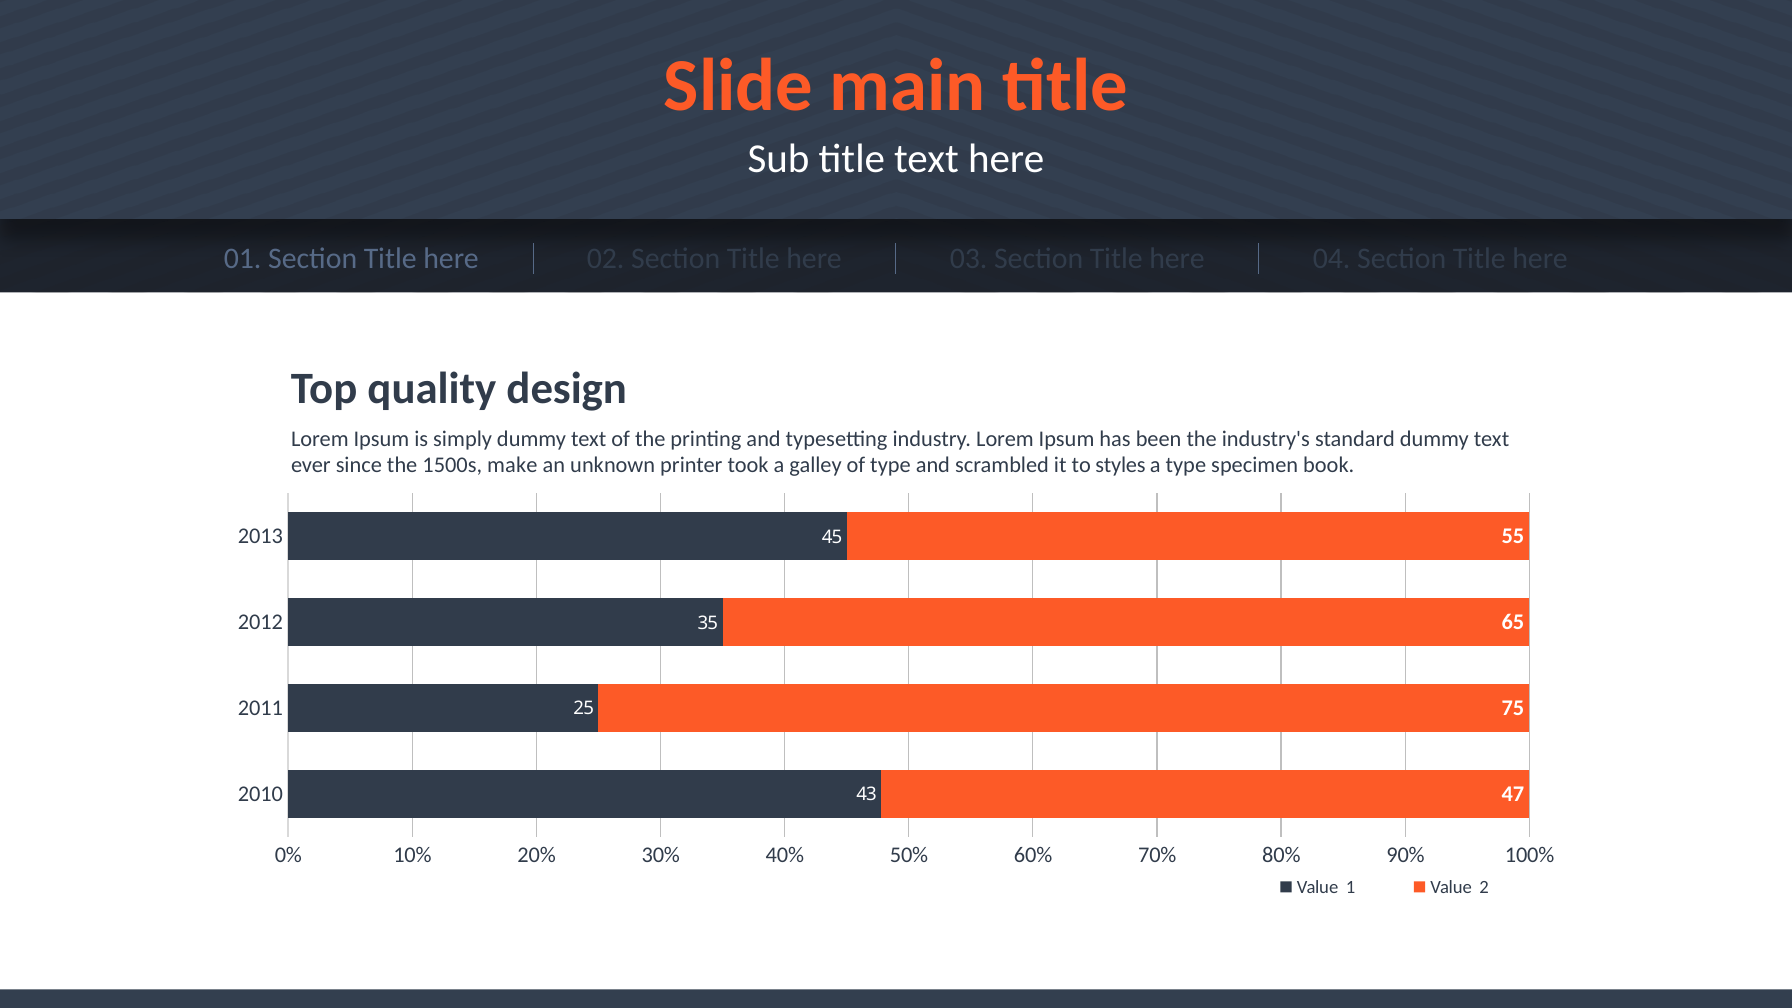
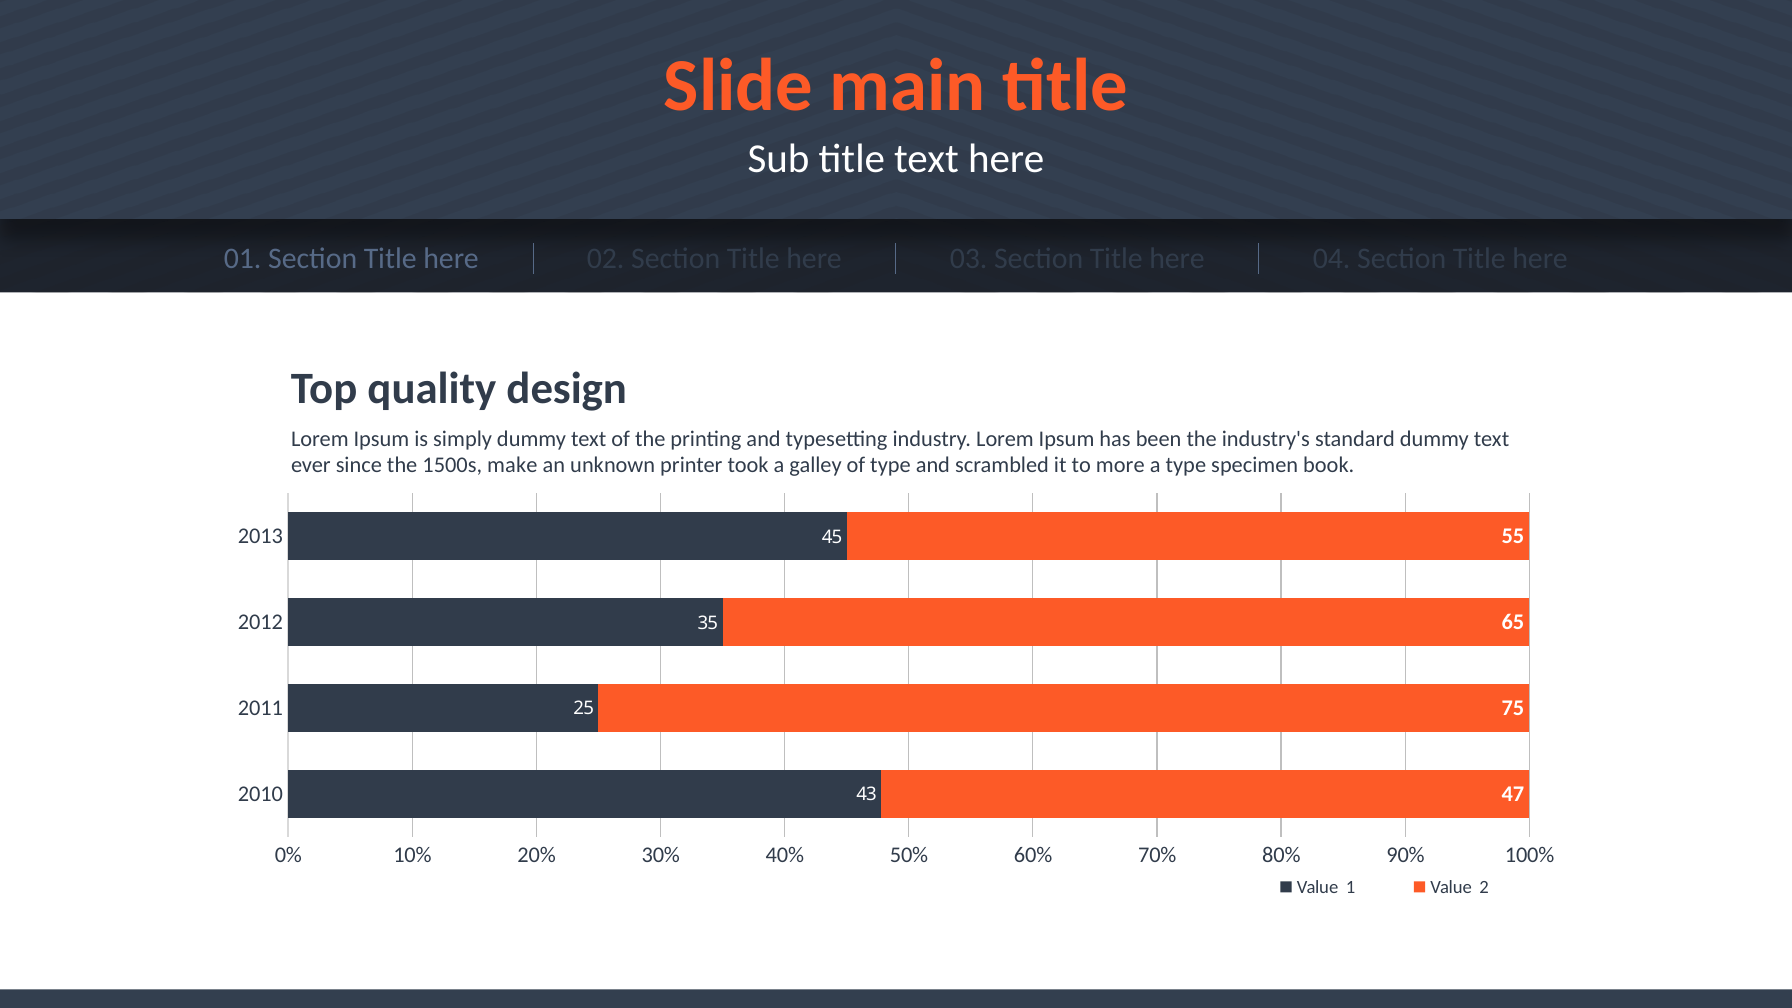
styles: styles -> more (1120, 465)
